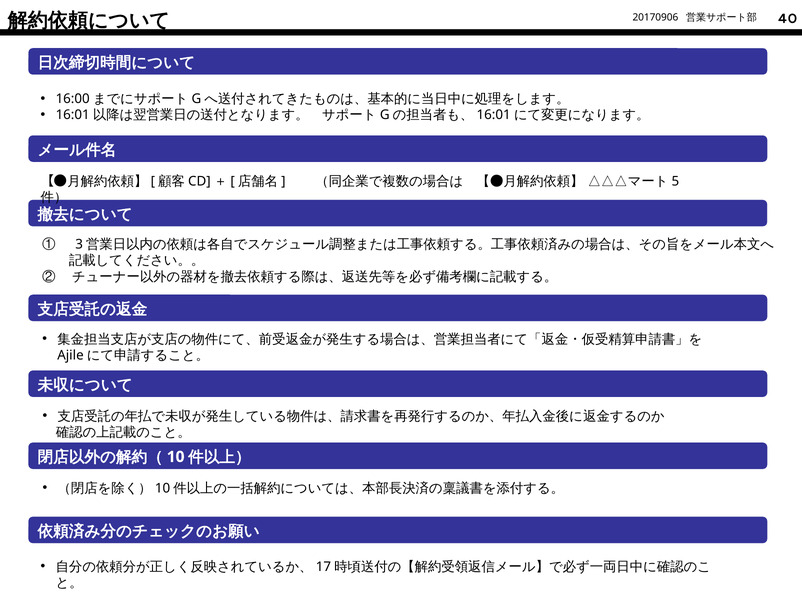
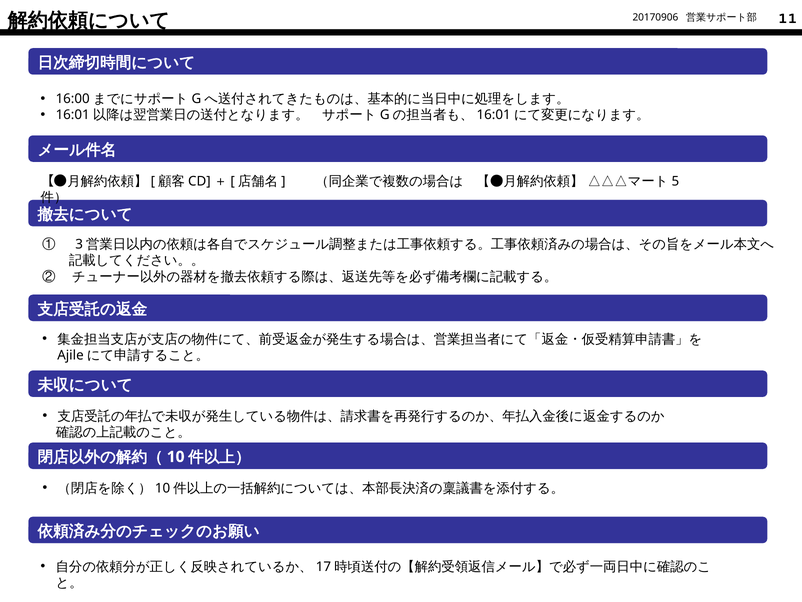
40: 40 -> 11 (787, 19)
